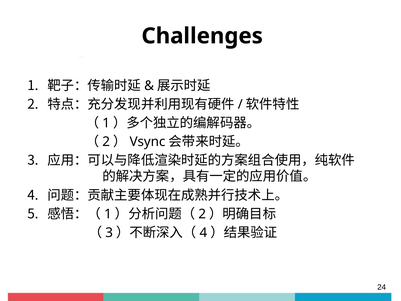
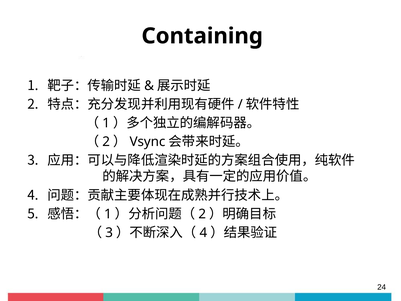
Challenges: Challenges -> Containing (202, 36)
